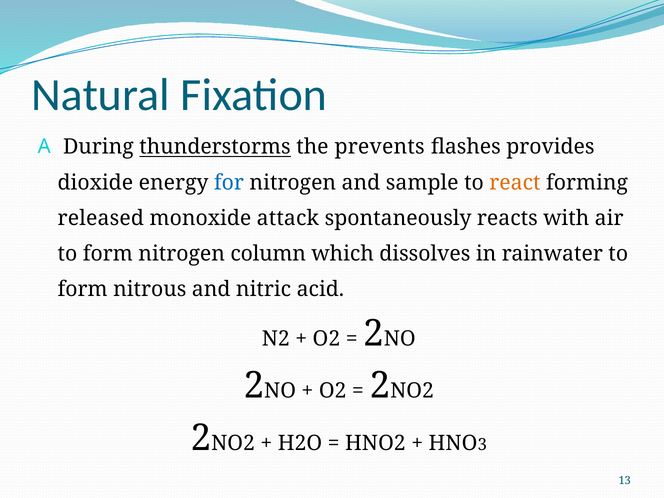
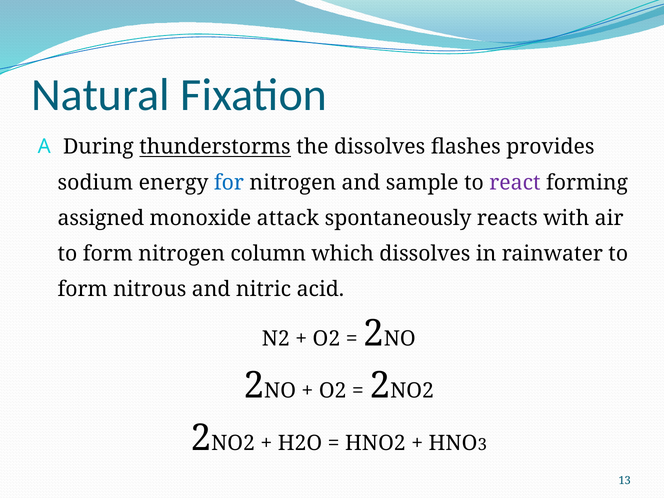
the prevents: prevents -> dissolves (380, 147)
dioxide: dioxide -> sodium (95, 183)
react colour: orange -> purple (515, 183)
released: released -> assigned (101, 218)
